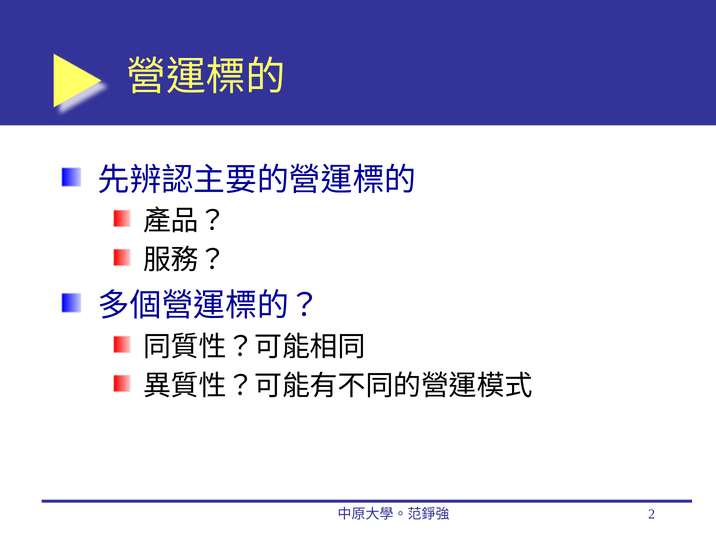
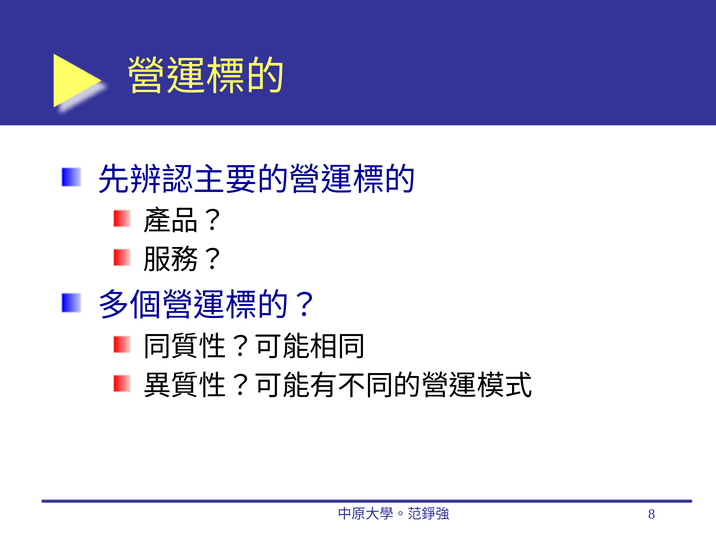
2: 2 -> 8 (652, 514)
